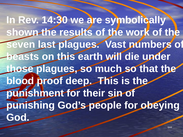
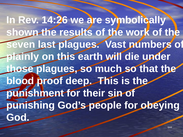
14:30: 14:30 -> 14:26 (55, 20)
beasts: beasts -> plainly (23, 57)
